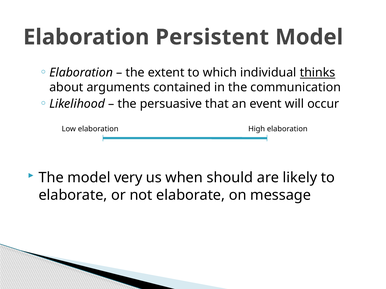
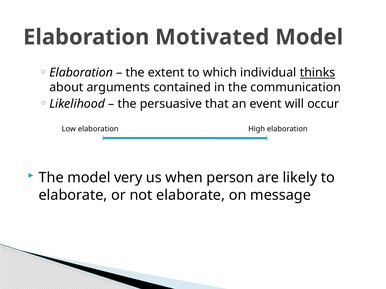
Persistent: Persistent -> Motivated (212, 37)
should: should -> person (230, 178)
